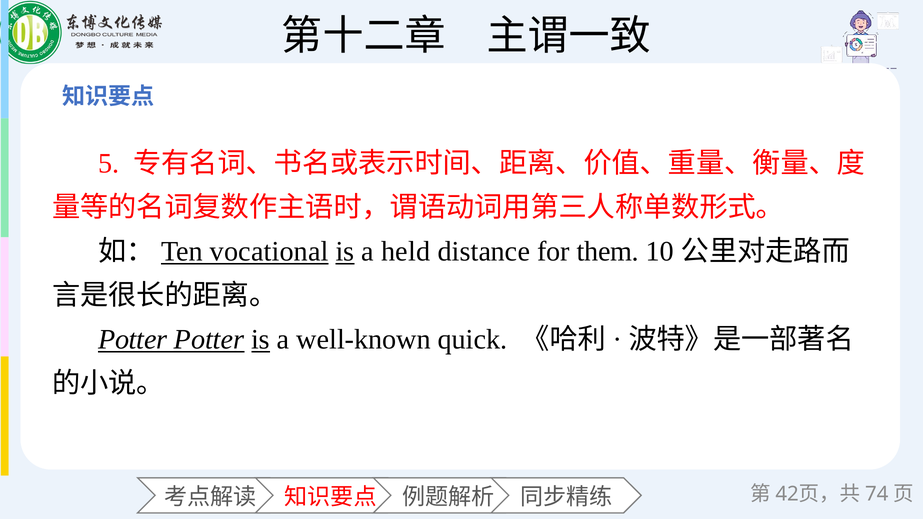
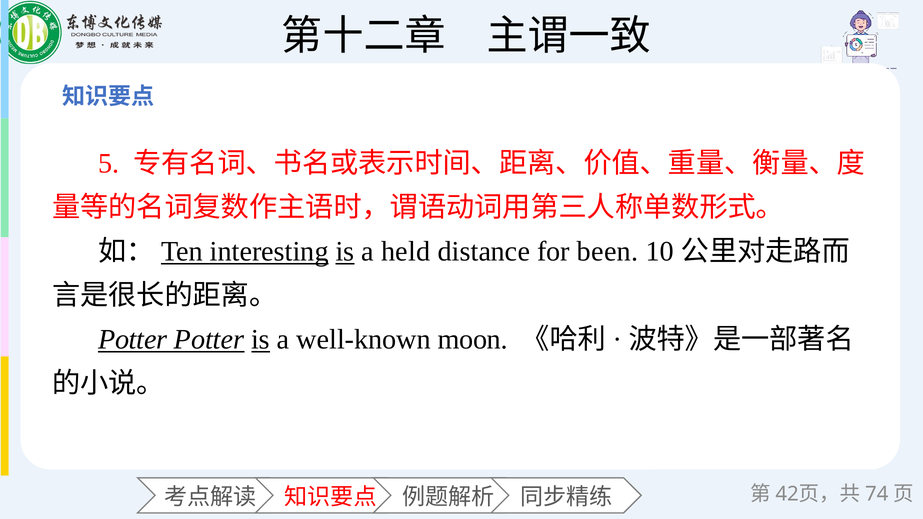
vocational: vocational -> interesting (269, 252)
them: them -> been (608, 252)
quick: quick -> moon (473, 339)
